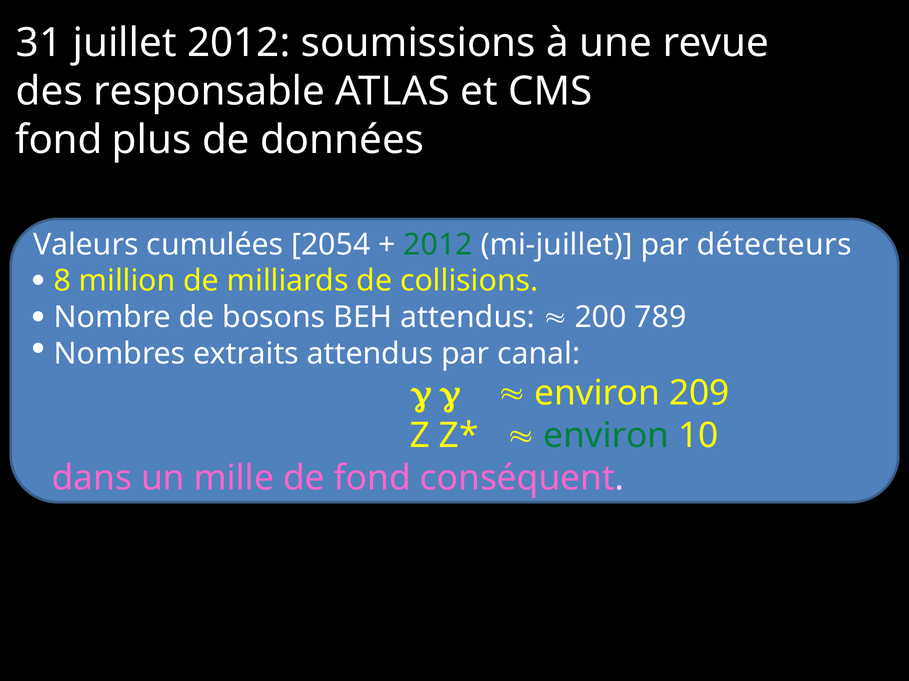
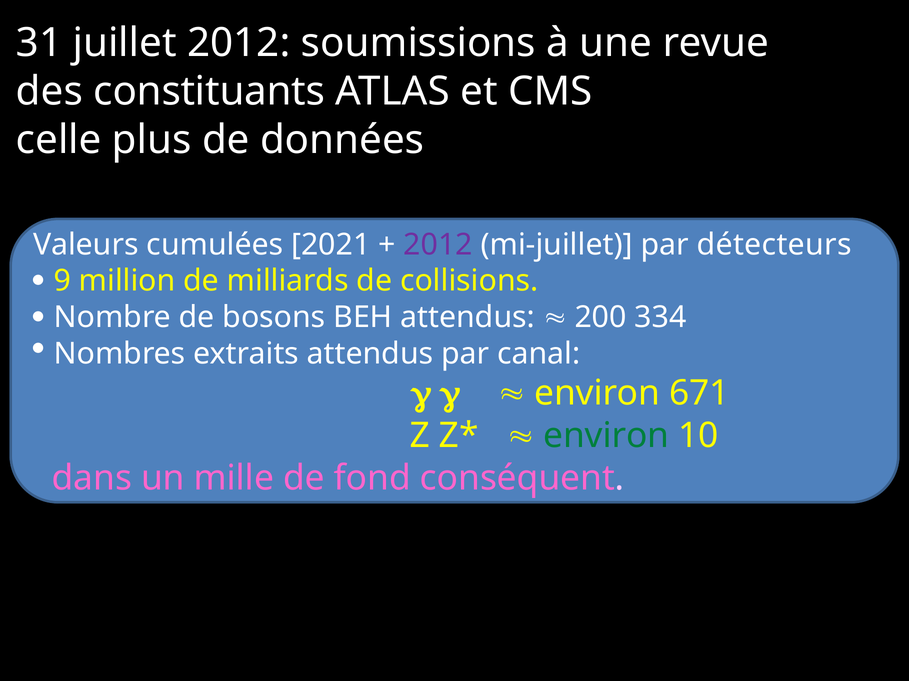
responsable: responsable -> constituants (209, 92)
fond: fond -> celle (59, 140)
2054: 2054 -> 2021 (331, 245)
2012 colour: green -> purple (438, 245)
8: 8 -> 9 (62, 281)
789: 789 -> 334 (660, 318)
209: 209 -> 671 (699, 394)
